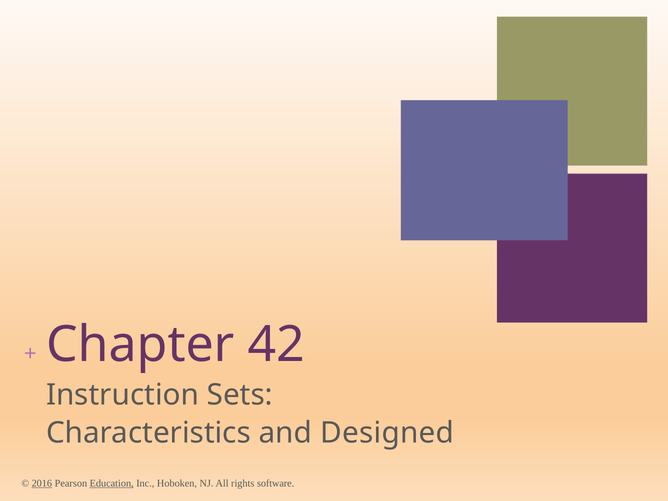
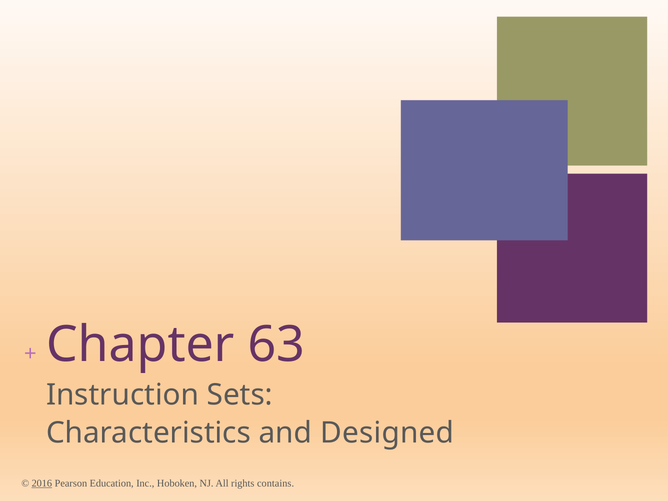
42: 42 -> 63 (276, 345)
Education underline: present -> none (112, 483)
software: software -> contains (276, 483)
